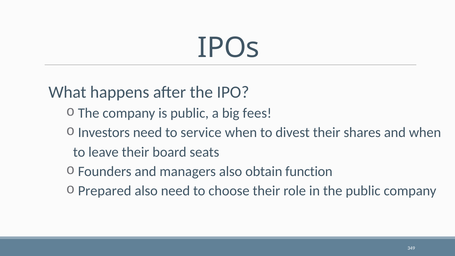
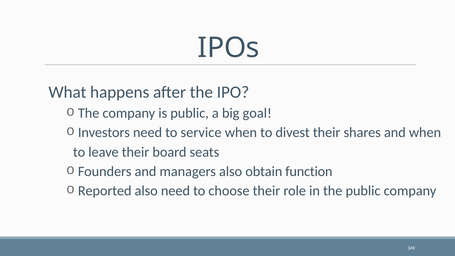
fees: fees -> goal (257, 113)
Prepared: Prepared -> Reported (105, 191)
